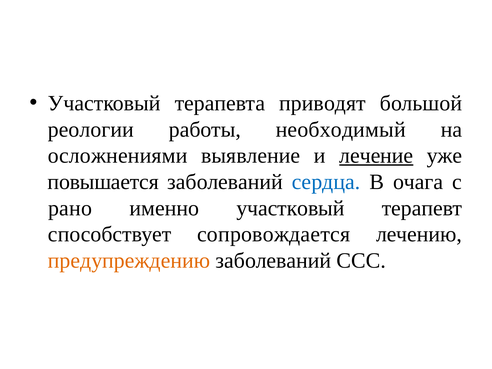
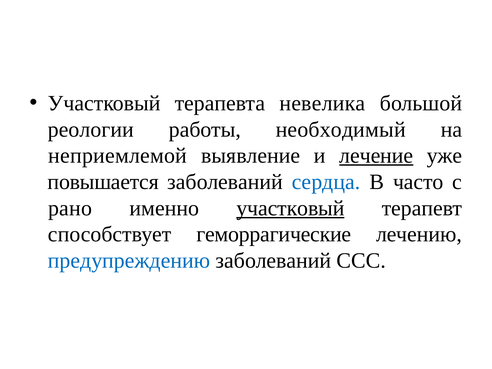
приводят: приводят -> невелика (322, 103)
осложнениями: осложнениями -> неприемлемой (118, 156)
очага: очага -> часто (418, 182)
участковый underline: none -> present (291, 208)
сопровождается: сопровождается -> геморрагические (274, 234)
предупреждению colour: orange -> blue (129, 261)
